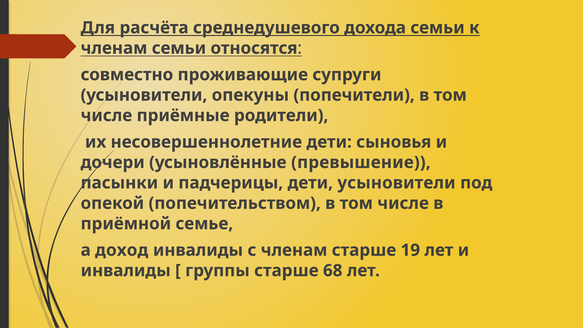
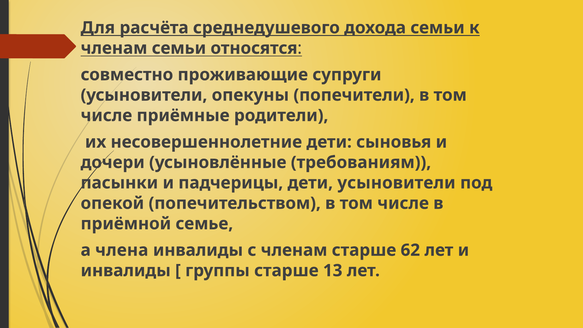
превышение: превышение -> требованиям (361, 162)
доход: доход -> члена (122, 250)
19: 19 -> 62 (410, 250)
68: 68 -> 13 (333, 271)
